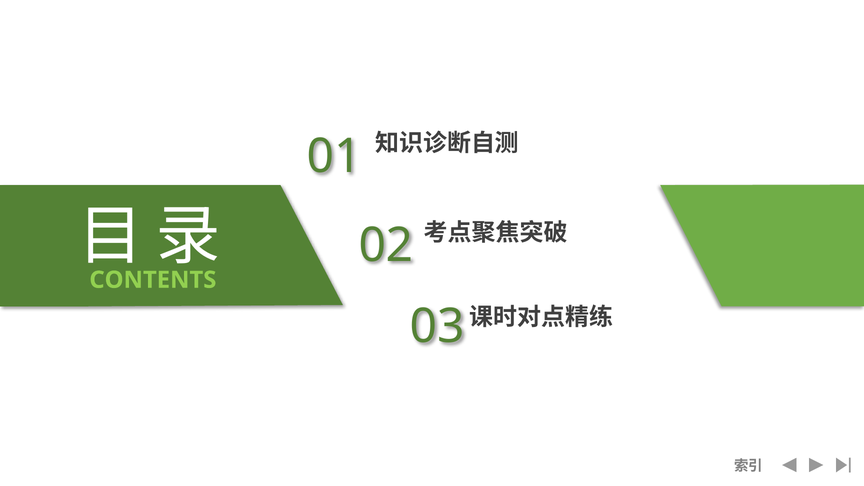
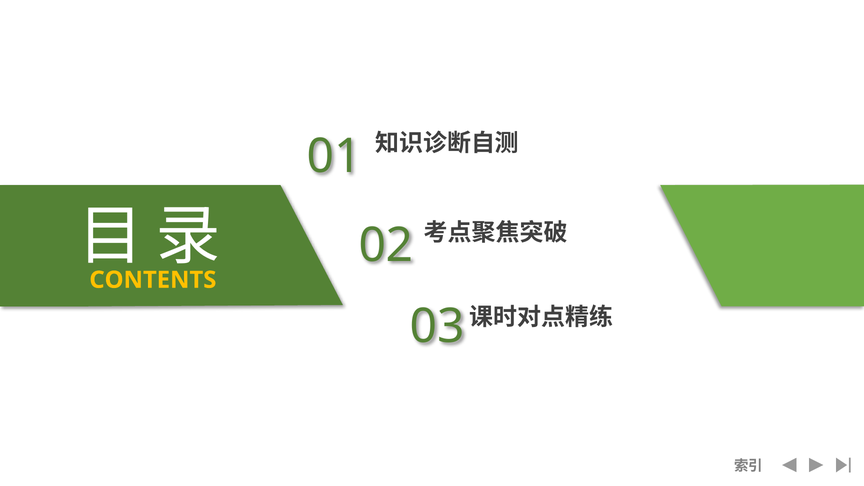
CONTENTS colour: light green -> yellow (153, 280)
